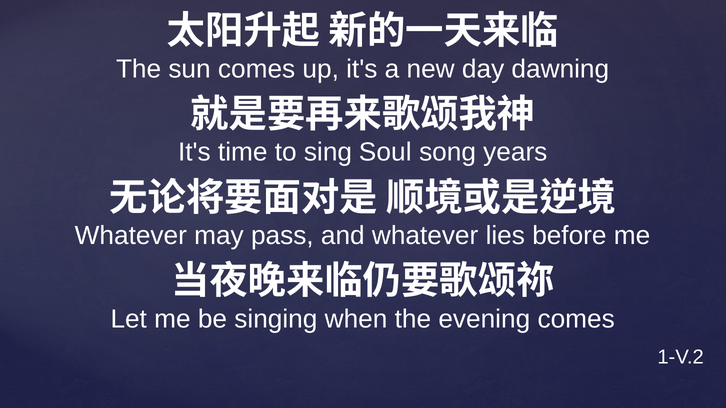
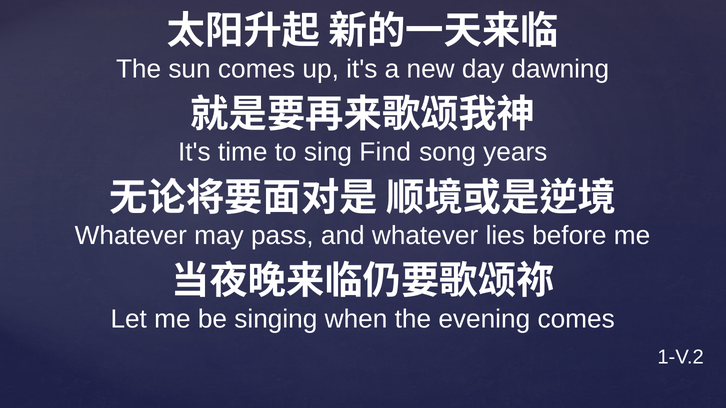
Soul: Soul -> Find (385, 152)
